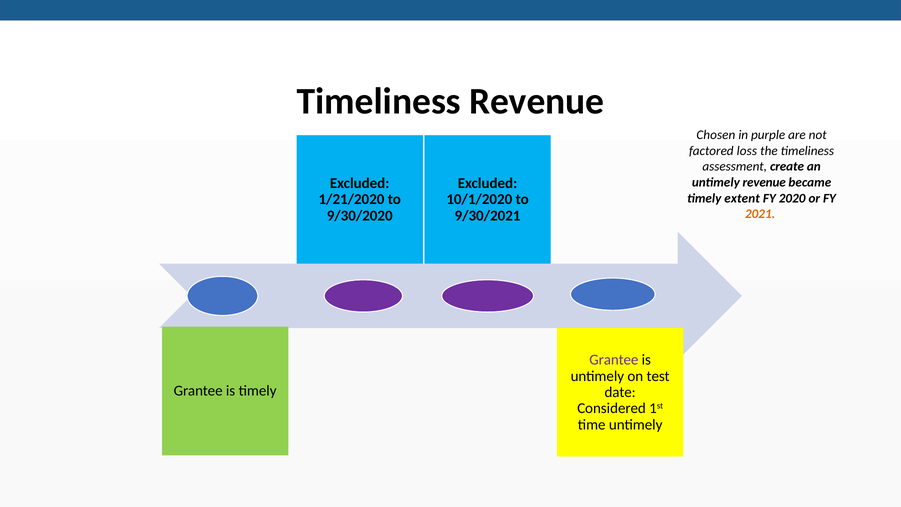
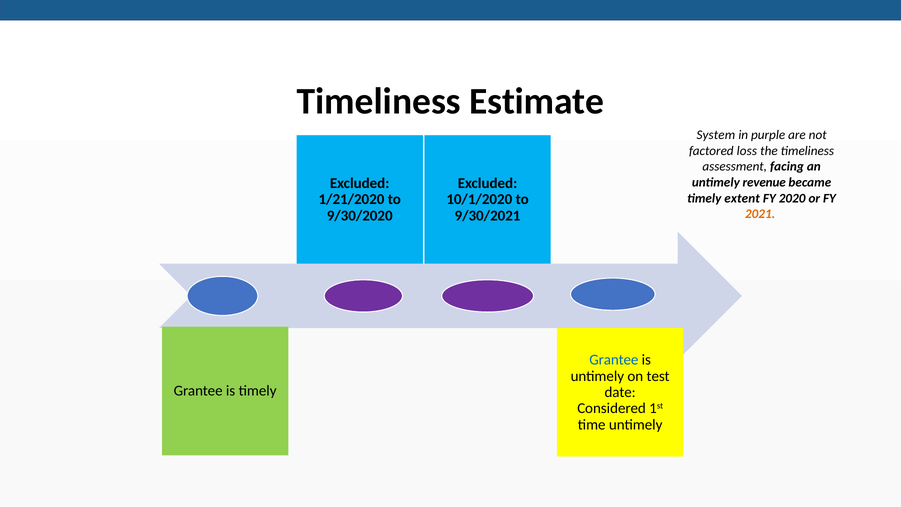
Timeliness Revenue: Revenue -> Estimate (537, 101)
Chosen: Chosen -> System (716, 135)
create: create -> facing (787, 167)
Grantee colour: purple -> blue (614, 360)
